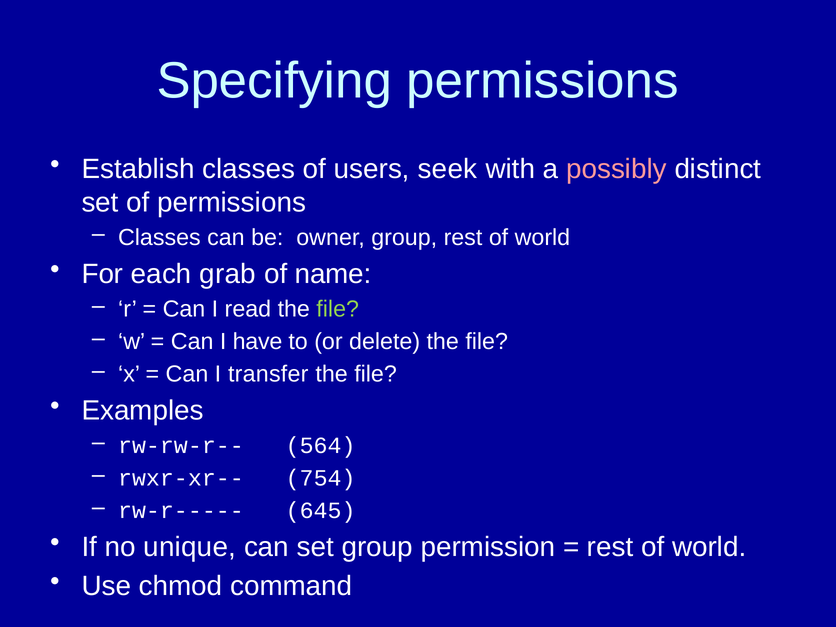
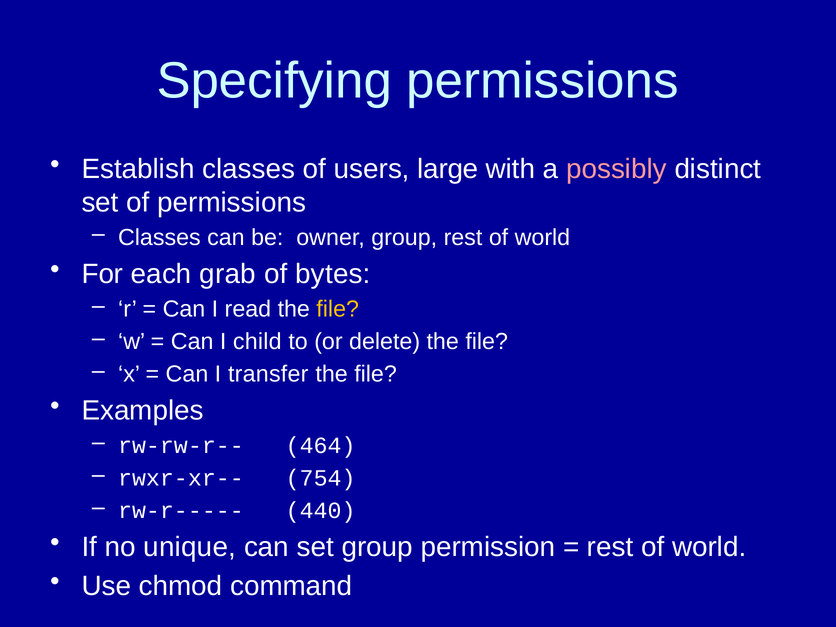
seek: seek -> large (448, 169)
name: name -> bytes (333, 274)
file colour: light green -> yellow (338, 309)
have: have -> child (257, 342)
564: 564 -> 464 (321, 446)
645: 645 -> 440 (321, 511)
